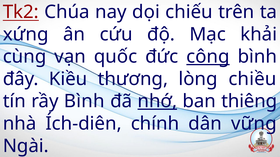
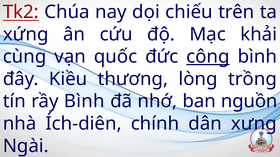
chiều: chiều -> trồng (253, 79)
nhớ underline: present -> none (157, 102)
thiêng: thiêng -> nguồn (249, 102)
vững: vững -> xưng (254, 124)
